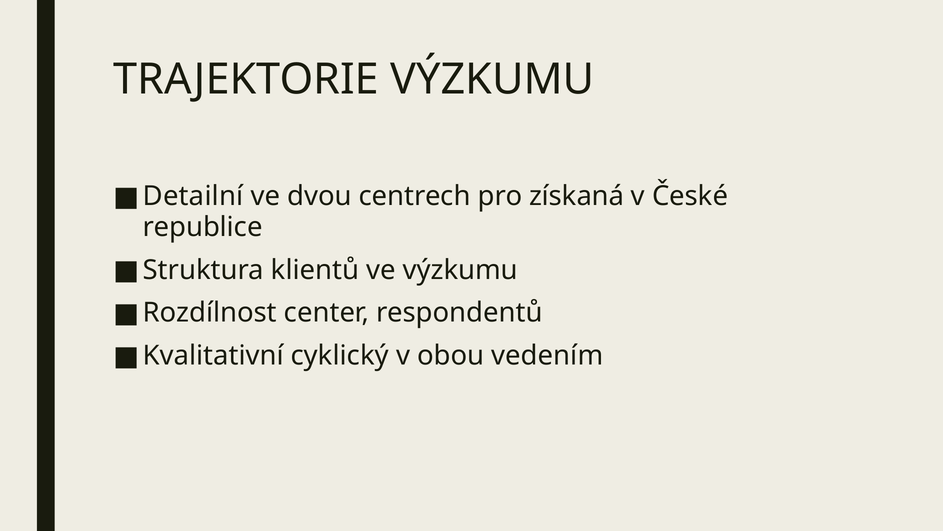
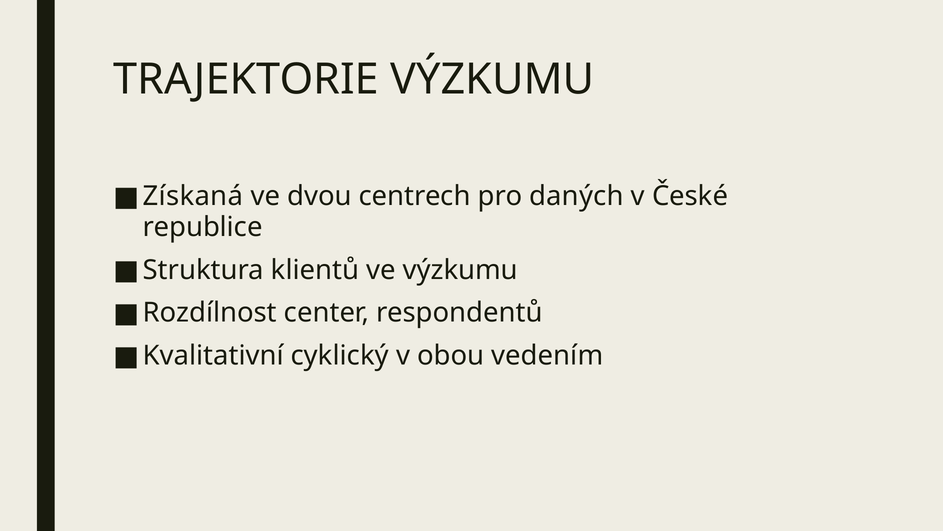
Detailní: Detailní -> Získaná (193, 196)
získaná: získaná -> daných (576, 196)
